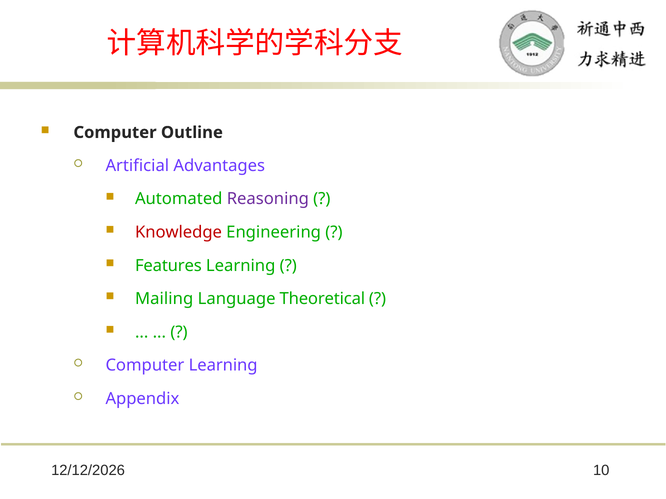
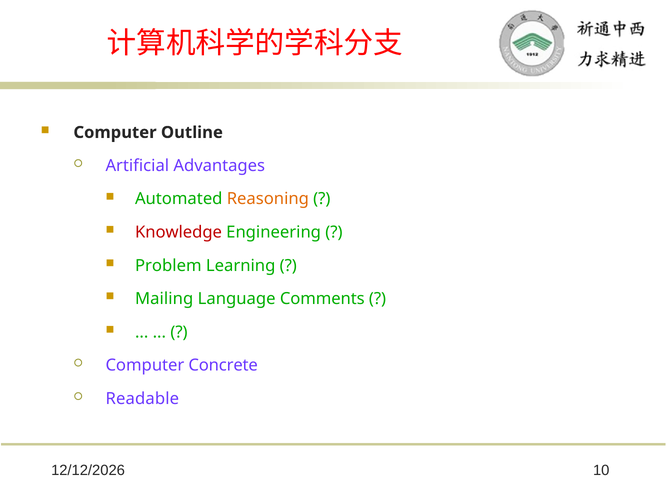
Reasoning colour: purple -> orange (268, 199)
Features: Features -> Problem (168, 266)
Theoretical: Theoretical -> Comments (322, 299)
Computer Learning: Learning -> Concrete (223, 366)
Appendix: Appendix -> Readable (142, 399)
